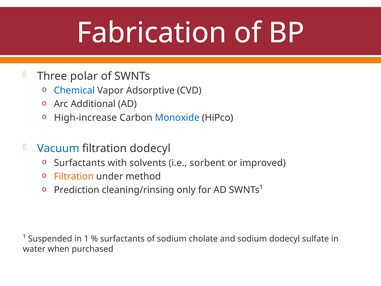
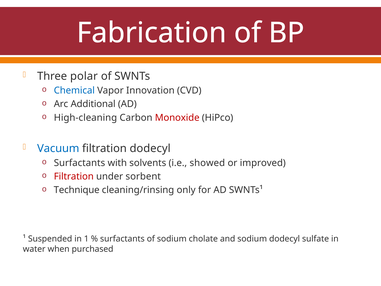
Adsorptive: Adsorptive -> Innovation (150, 90)
High-increase: High-increase -> High-cleaning (85, 118)
Monoxide colour: blue -> red (177, 118)
sorbent: sorbent -> showed (207, 163)
Filtration colour: orange -> red (74, 176)
method: method -> sorbent (143, 176)
Prediction: Prediction -> Technique (77, 190)
